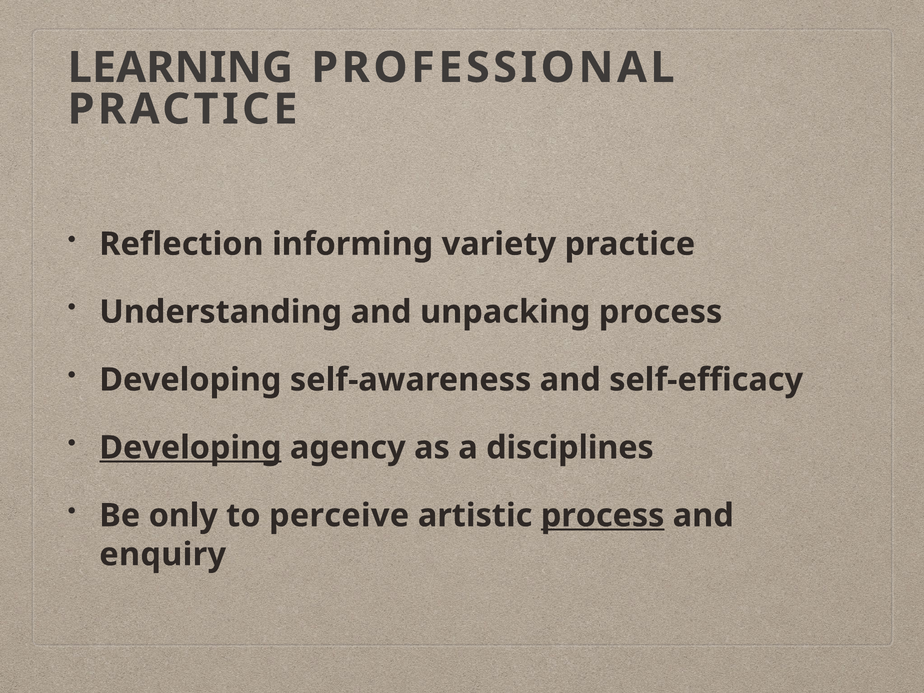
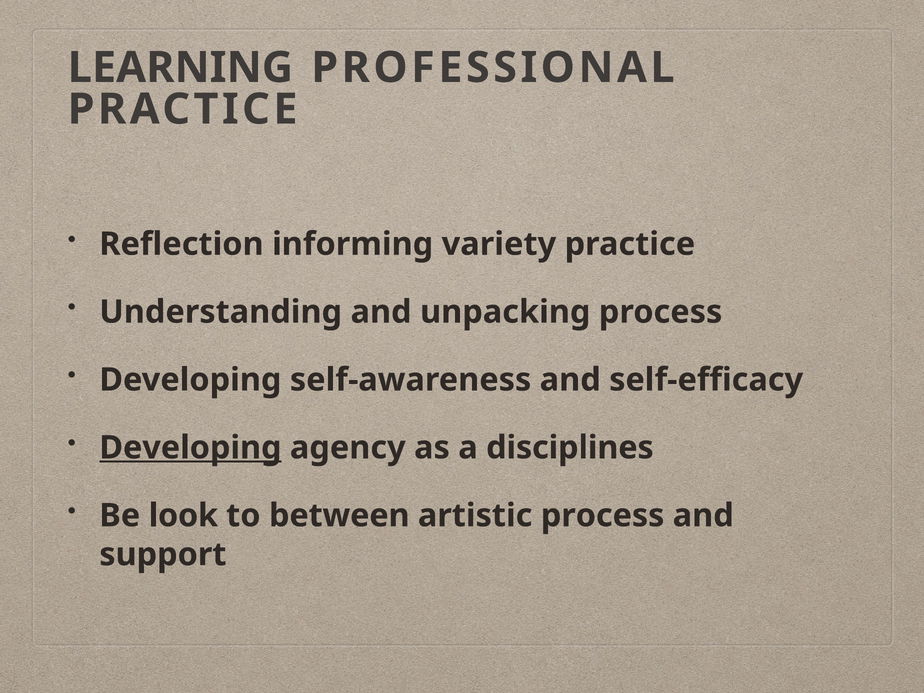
only: only -> look (183, 516)
perceive: perceive -> between (339, 516)
process underline: present -> none (603, 516)
enquiry: enquiry -> support (163, 555)
